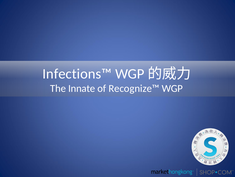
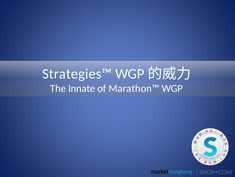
Infections™: Infections™ -> Strategies™ (77, 73)
Recognize™: Recognize™ -> Marathon™ (134, 88)
